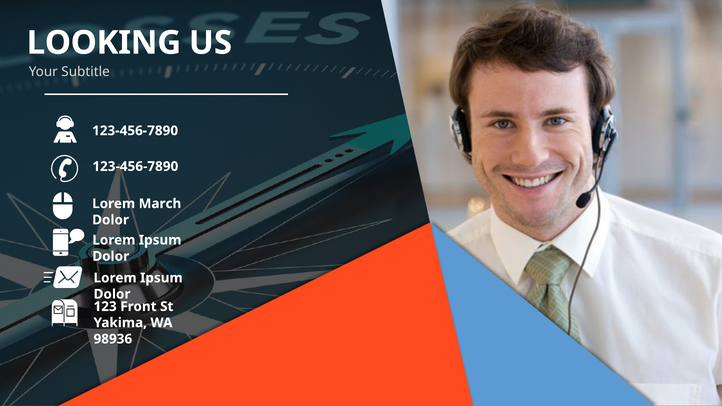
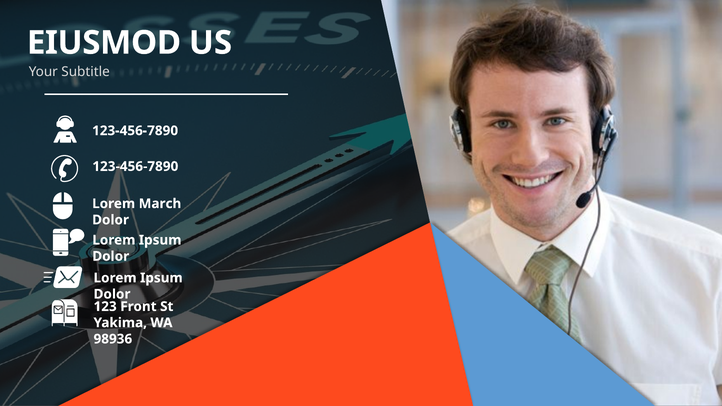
LOOKING: LOOKING -> EIUSMOD (104, 43)
